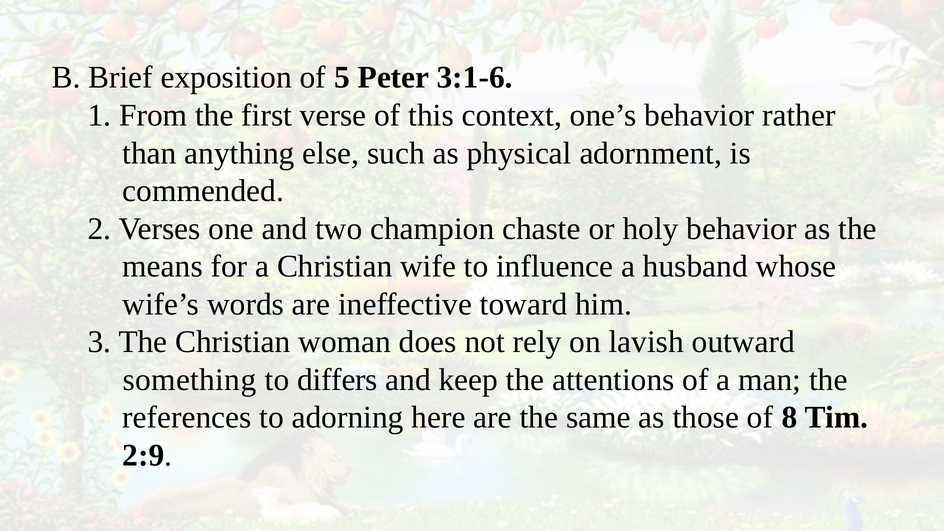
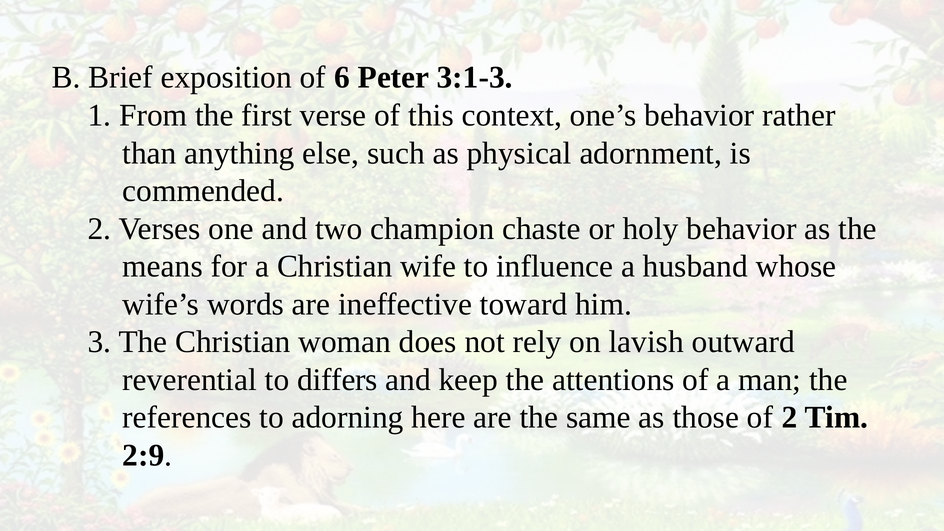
5: 5 -> 6 (342, 78)
3:1-6: 3:1-6 -> 3:1-3 (475, 78)
something: something -> reverential (190, 380)
of 8: 8 -> 2 (790, 418)
